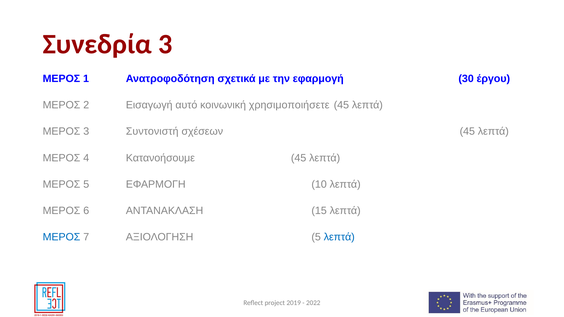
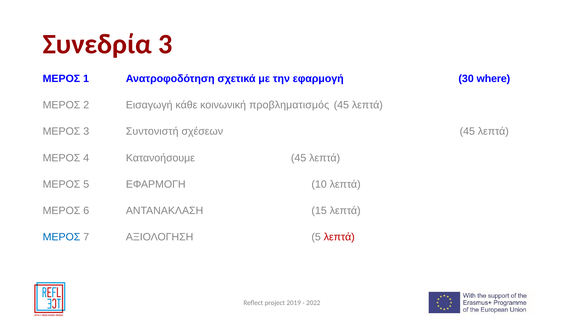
έργου: έργου -> where (493, 79)
αυτό: αυτό -> κάθε (186, 105)
χρησιμοποιήσετε: χρησιμοποιήσετε -> προβληματισμός (289, 105)
λεπτά colour: blue -> red (339, 237)
